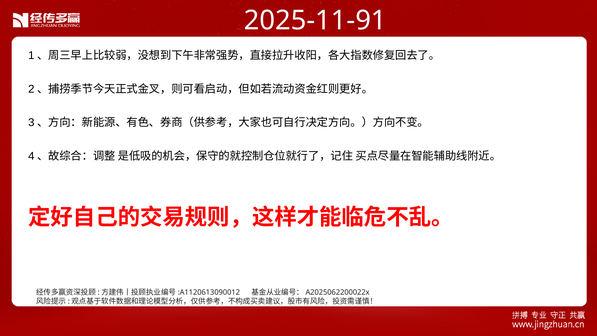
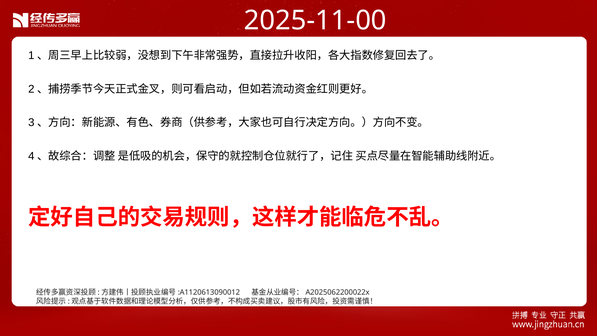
2025-11-91: 2025-11-91 -> 2025-11-00 (315, 21)
